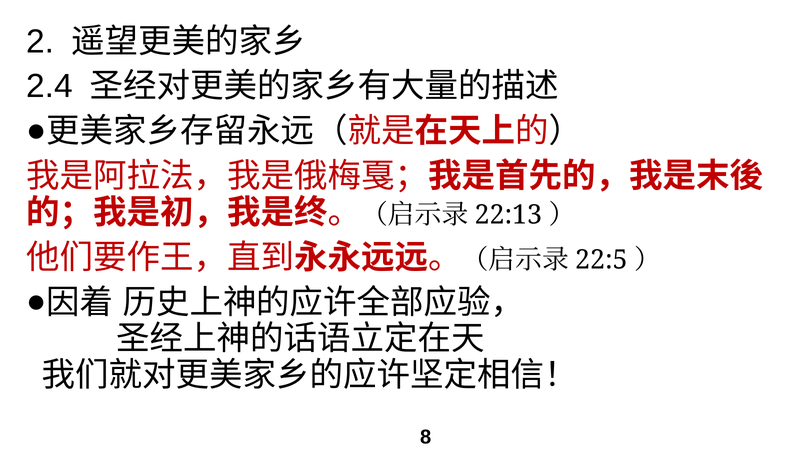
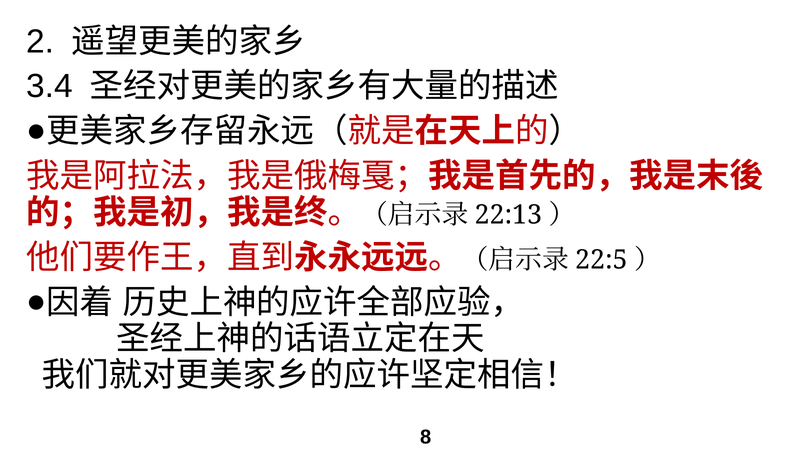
2.4: 2.4 -> 3.4 (49, 86)
